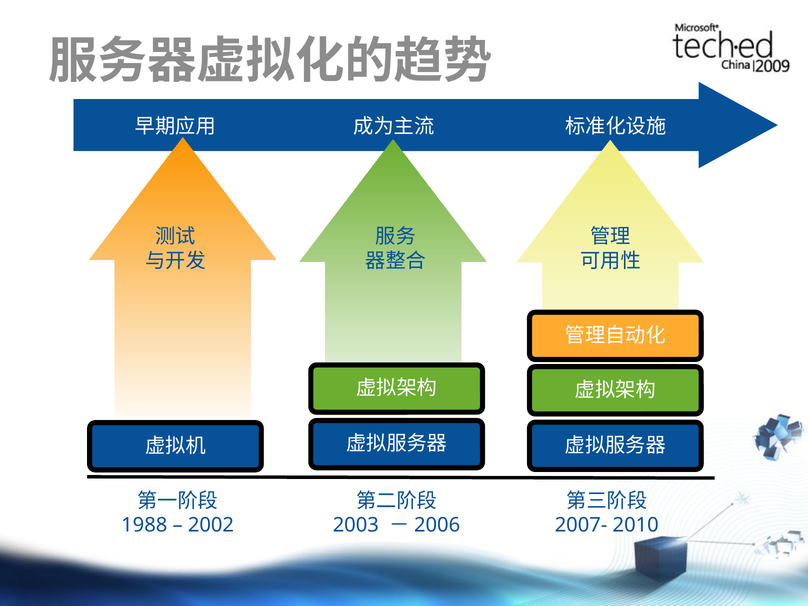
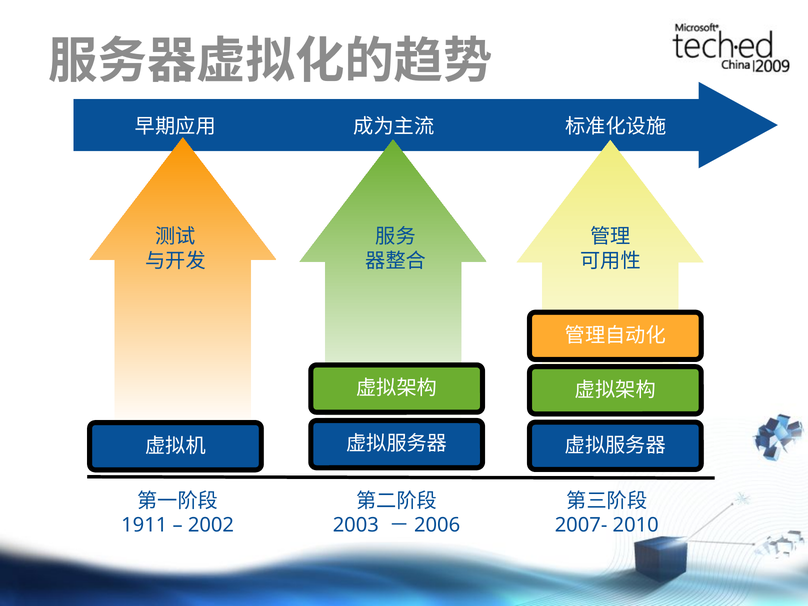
1988: 1988 -> 1911 (144, 525)
